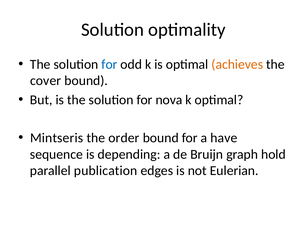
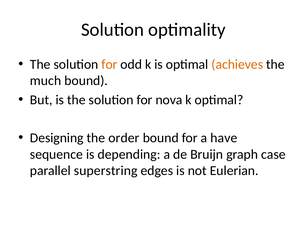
for colour: blue -> orange (109, 64)
cover: cover -> much (46, 81)
Mintseris: Mintseris -> Designing (57, 138)
hold: hold -> case (273, 154)
publication: publication -> superstring (106, 171)
